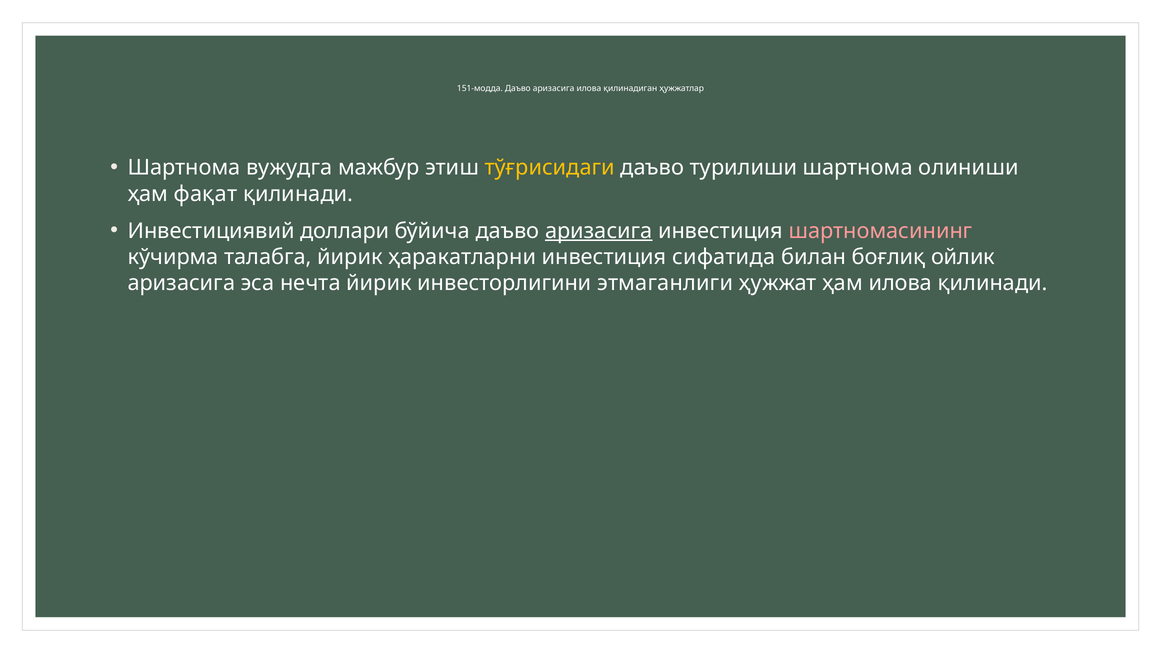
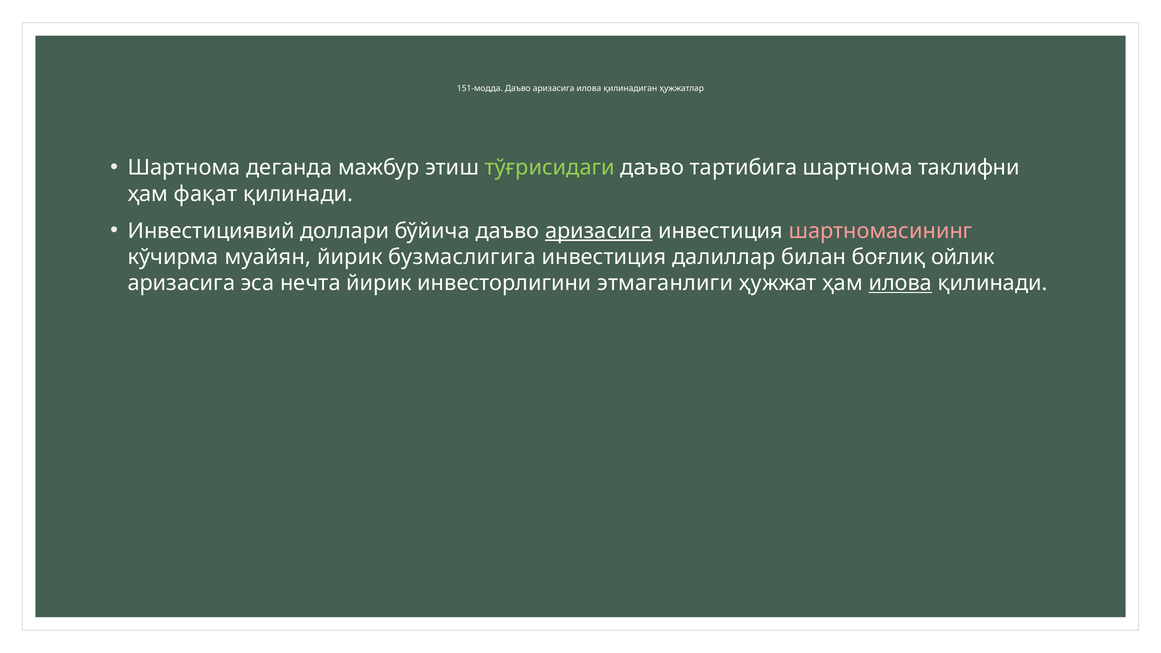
вужудга: вужудга -> деганда (289, 168)
тўғрисидаги colour: yellow -> light green (550, 168)
турилиши: турилиши -> тартибига (743, 168)
олиниши: олиниши -> таклифни (969, 168)
талабга: талабга -> муайян (268, 257)
ҳаракатларни: ҳаракатларни -> бузмаслигига (462, 257)
сифатида: сифатида -> далиллар (724, 257)
илова underline: none -> present (900, 283)
